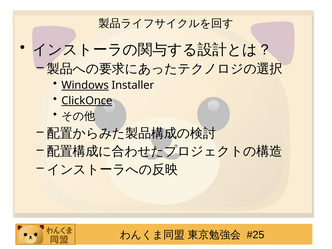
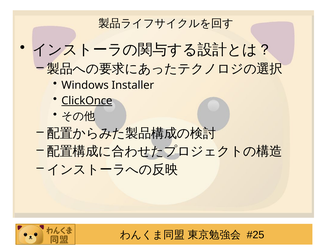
Windows underline: present -> none (85, 85)
